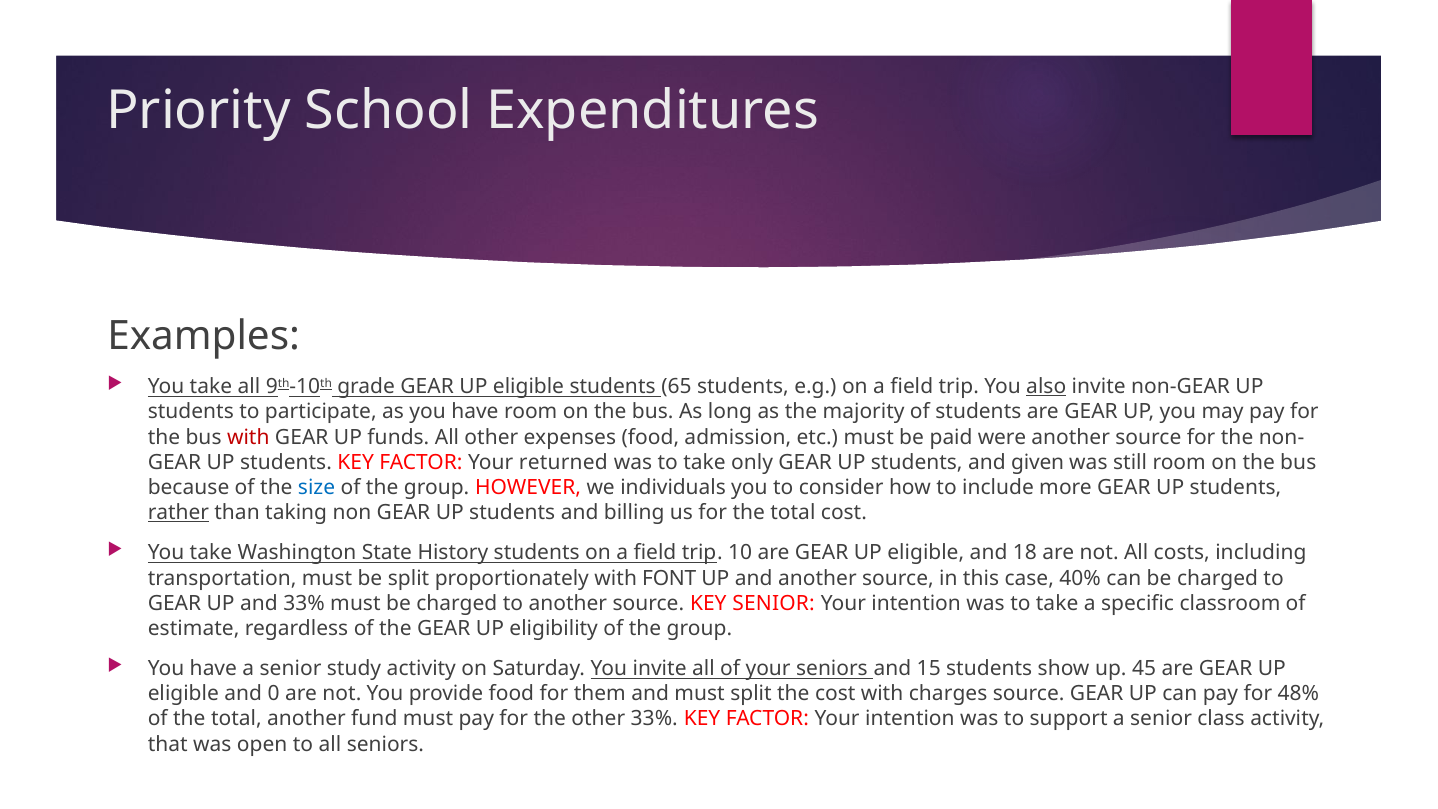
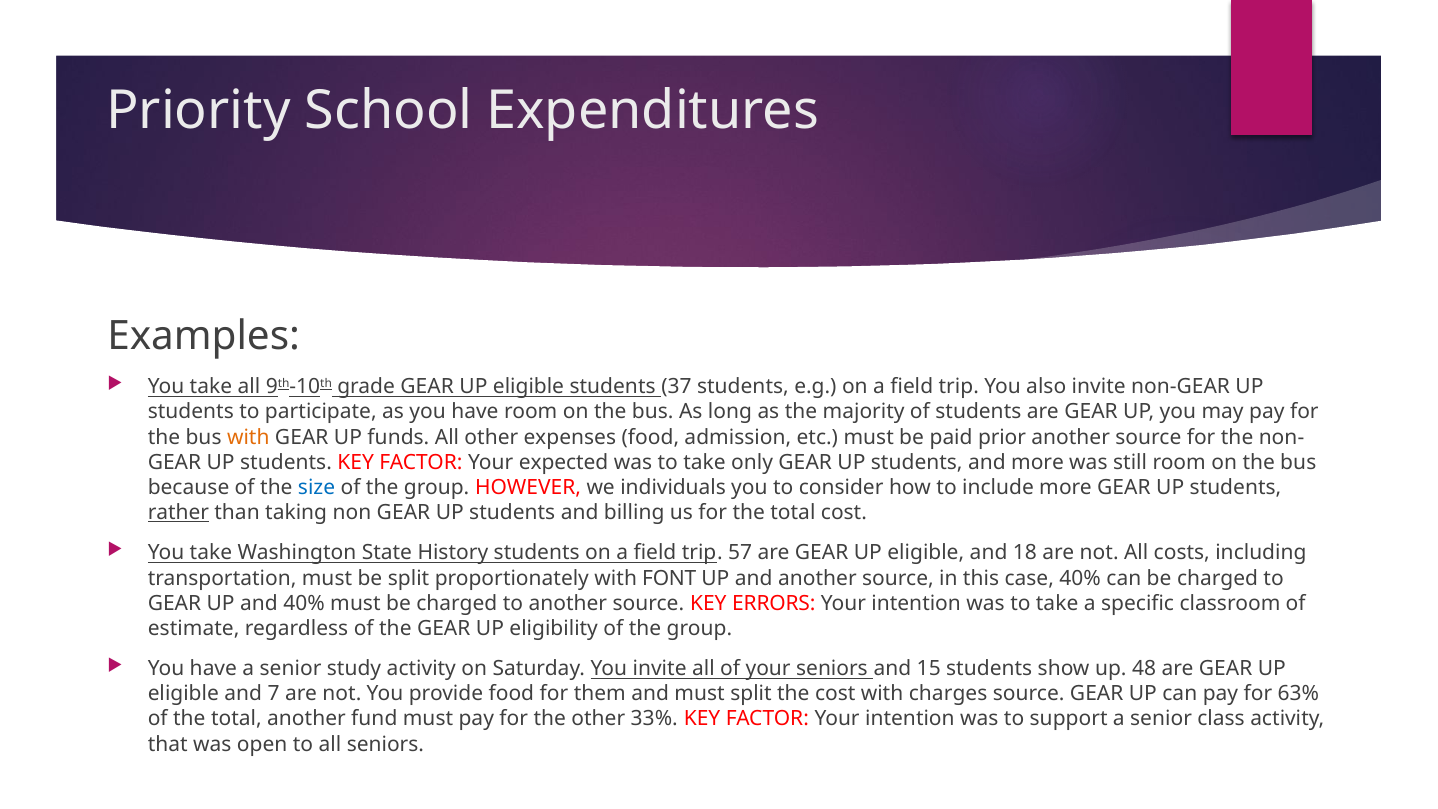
65: 65 -> 37 (677, 387)
also underline: present -> none (1046, 387)
with colour: red -> orange (248, 437)
were: were -> prior (1002, 437)
returned: returned -> expected (564, 462)
and given: given -> more (1038, 462)
10: 10 -> 57 (740, 553)
and 33%: 33% -> 40% (304, 603)
KEY SENIOR: SENIOR -> ERRORS (774, 603)
45: 45 -> 48 (1144, 669)
0: 0 -> 7 (274, 694)
48%: 48% -> 63% (1298, 694)
